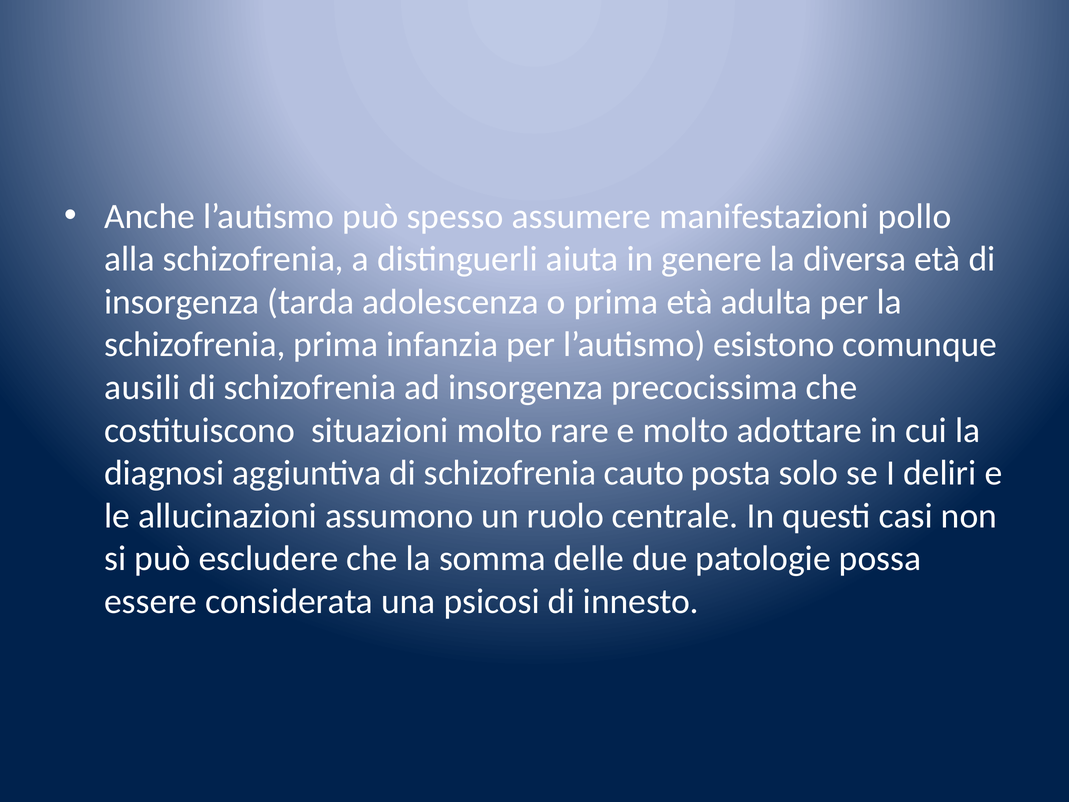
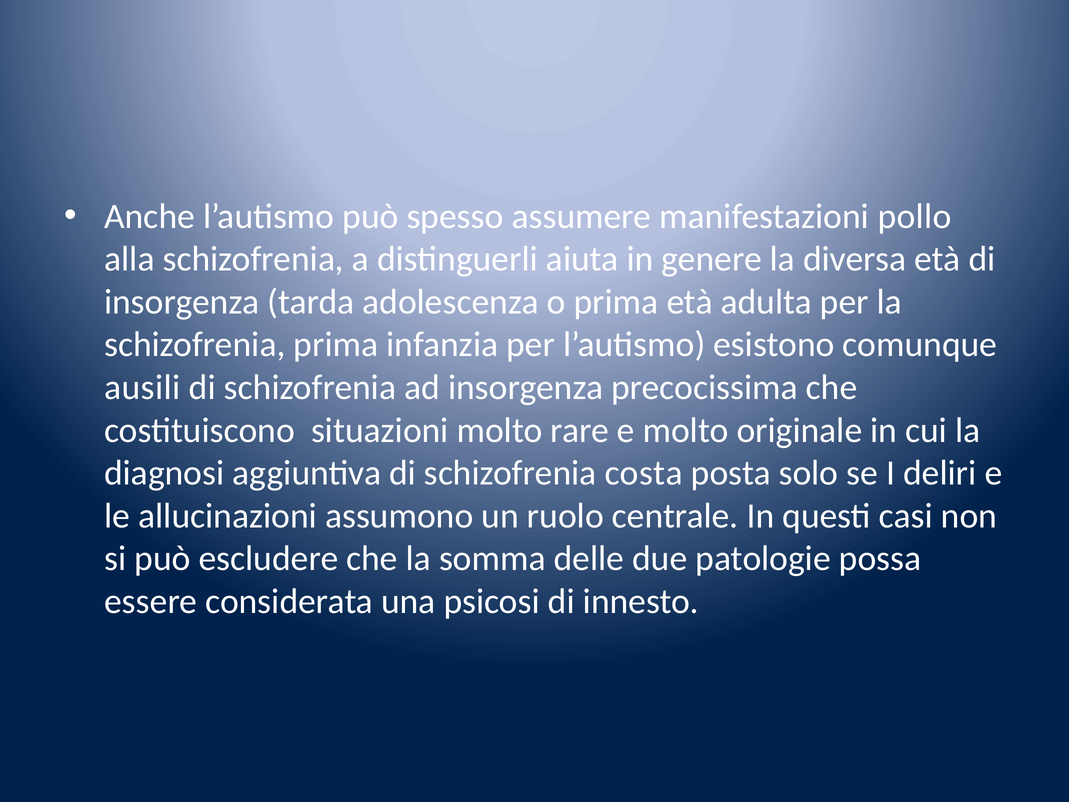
adottare: adottare -> originale (799, 430)
cauto: cauto -> costa (644, 473)
